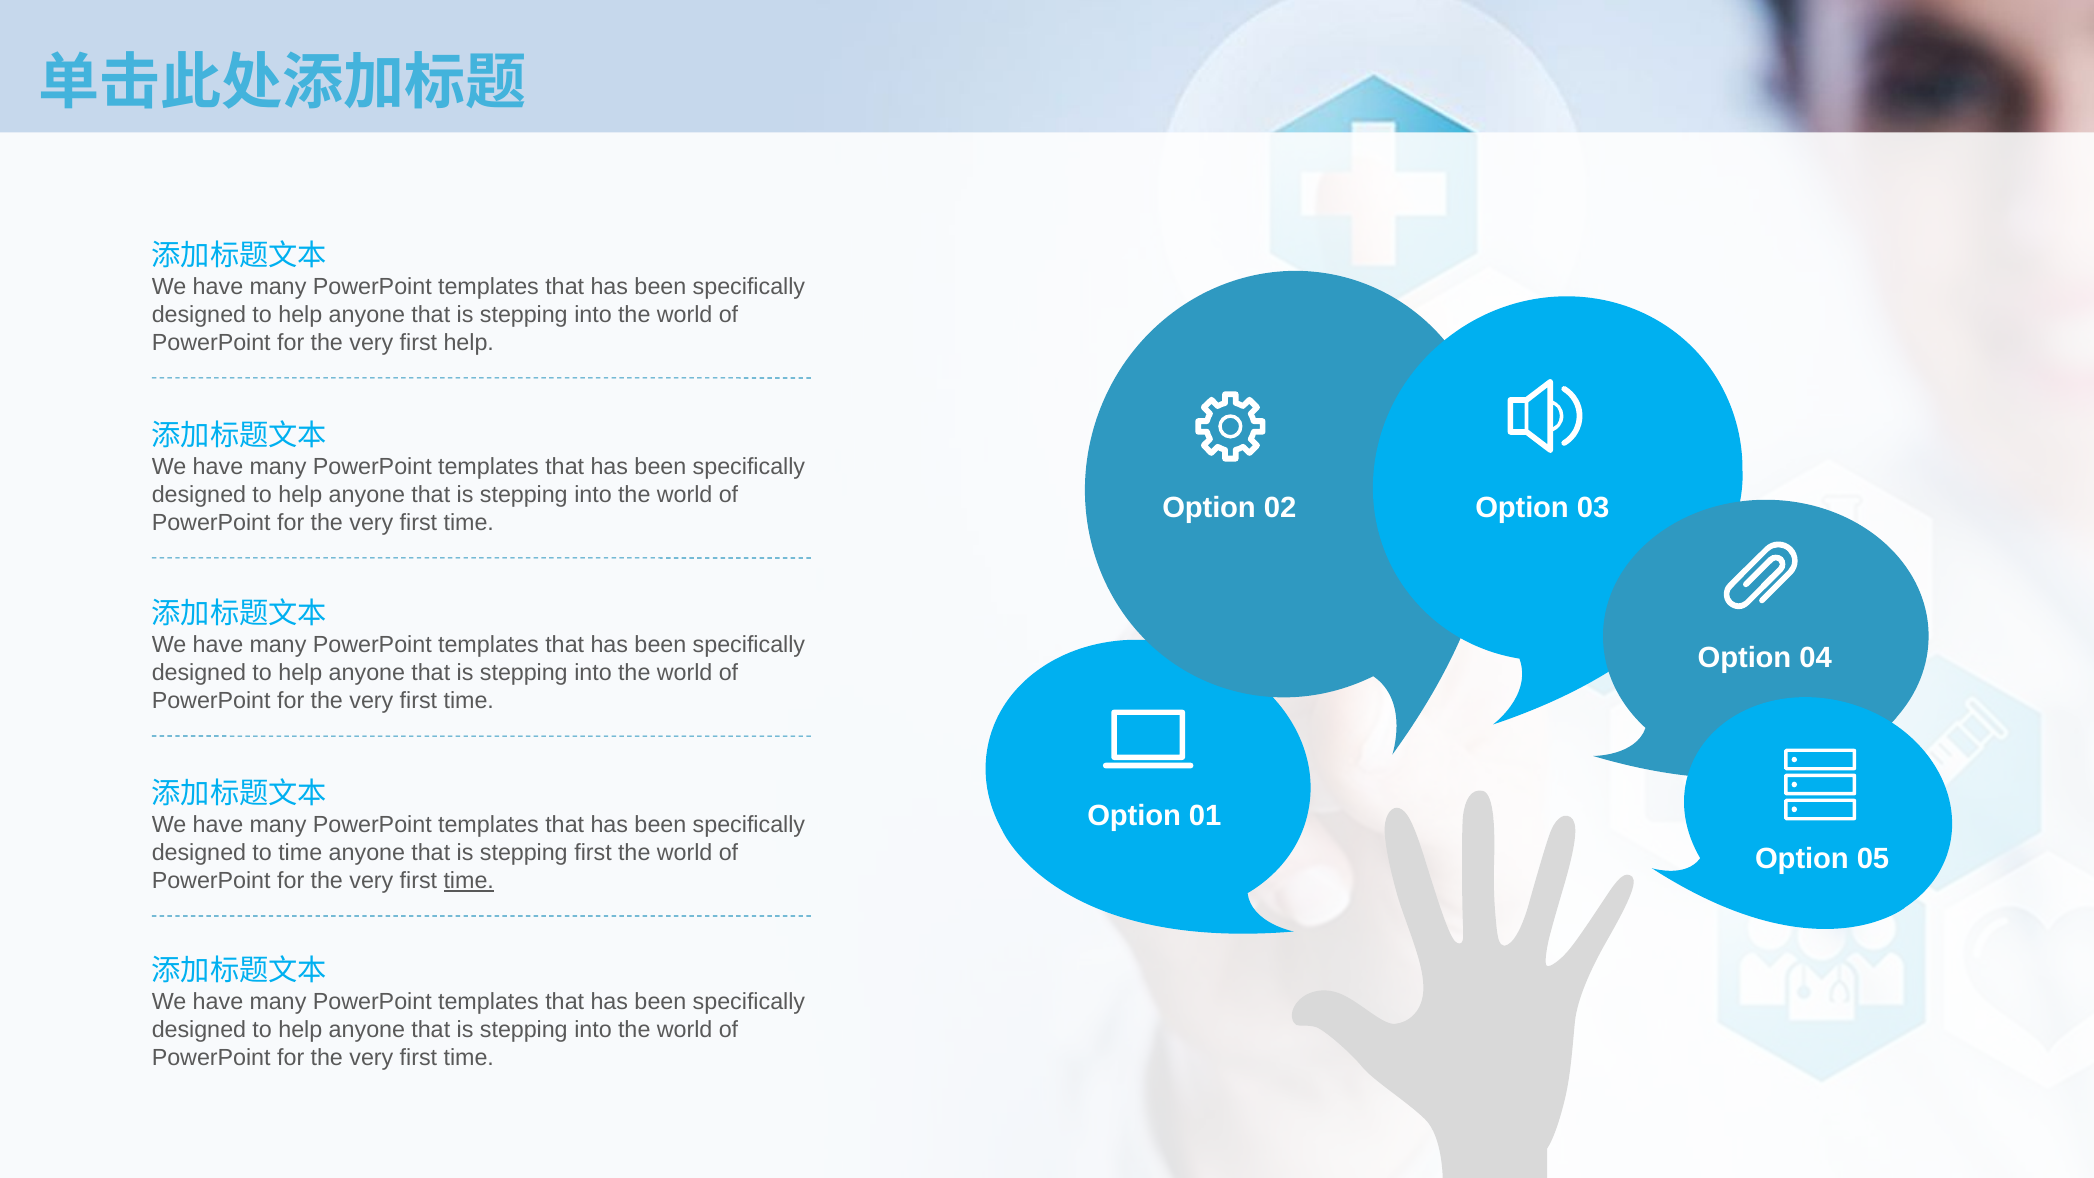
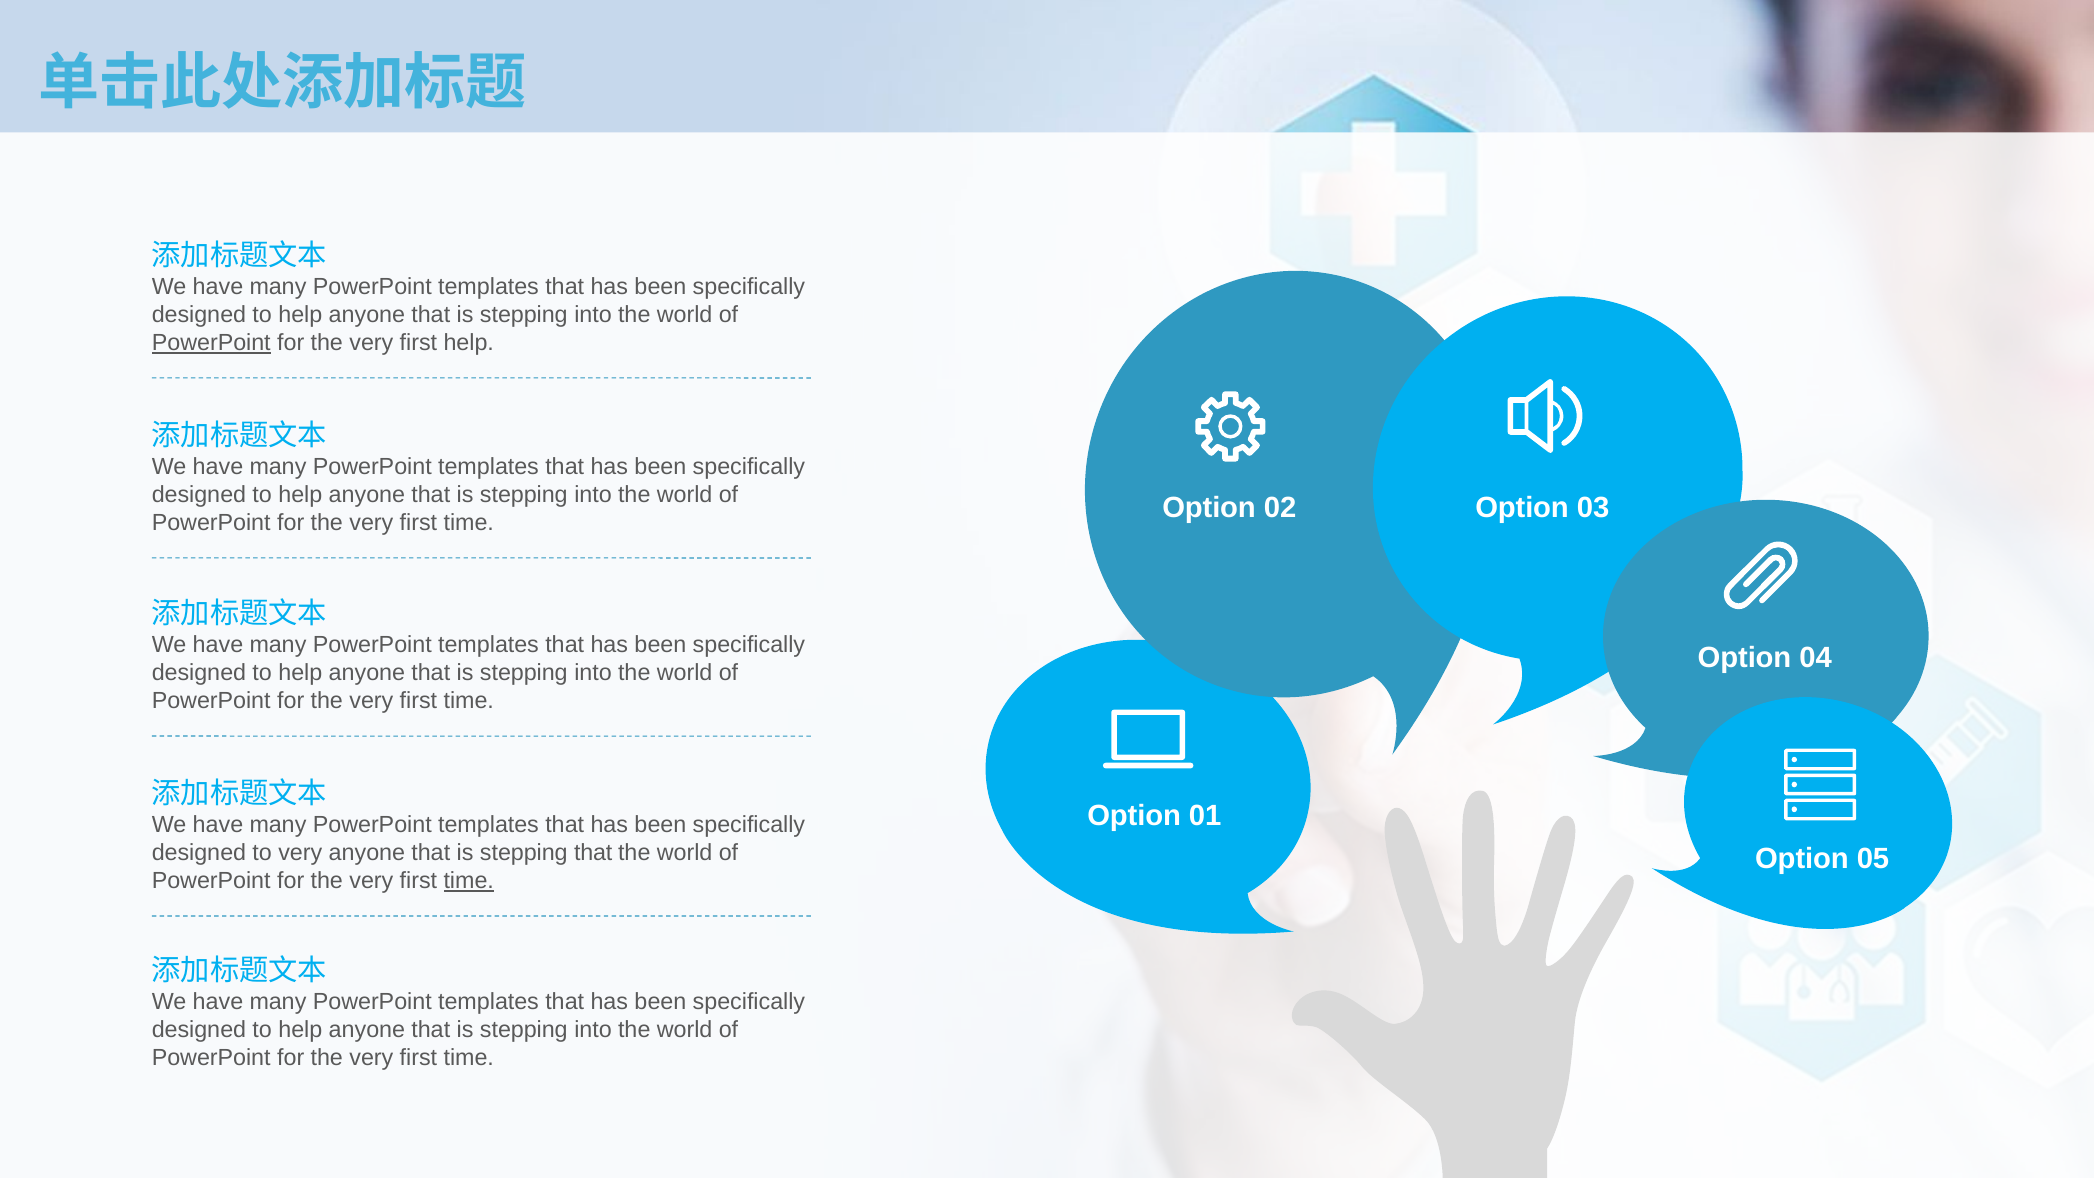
PowerPoint underline: none -> present (211, 343)
to time: time -> very (300, 853)
stepping first: first -> that (593, 853)
